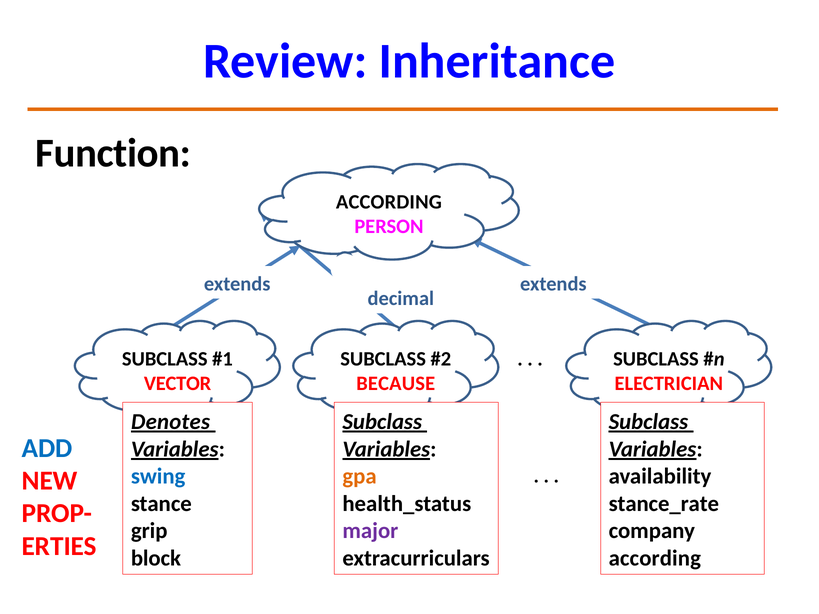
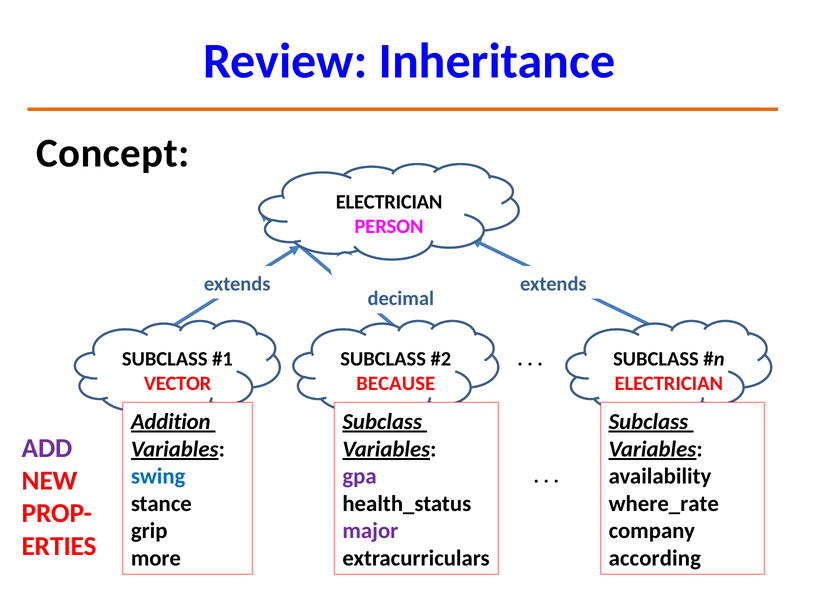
Function: Function -> Concept (113, 153)
ACCORDING: ACCORDING -> ELECTRICIAN (389, 202)
Denotes: Denotes -> Addition (171, 422)
ADD colour: blue -> purple (47, 448)
gpa colour: orange -> purple (360, 477)
stance_rate: stance_rate -> where_rate (664, 504)
block: block -> more (156, 558)
